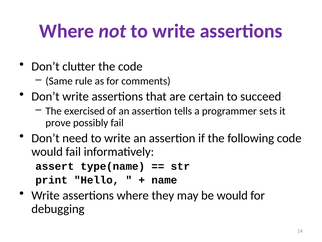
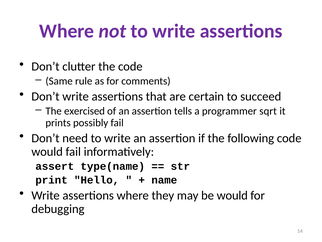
sets: sets -> sqrt (268, 111)
prove: prove -> prints (58, 122)
